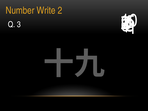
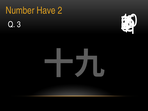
Write: Write -> Have (46, 10)
